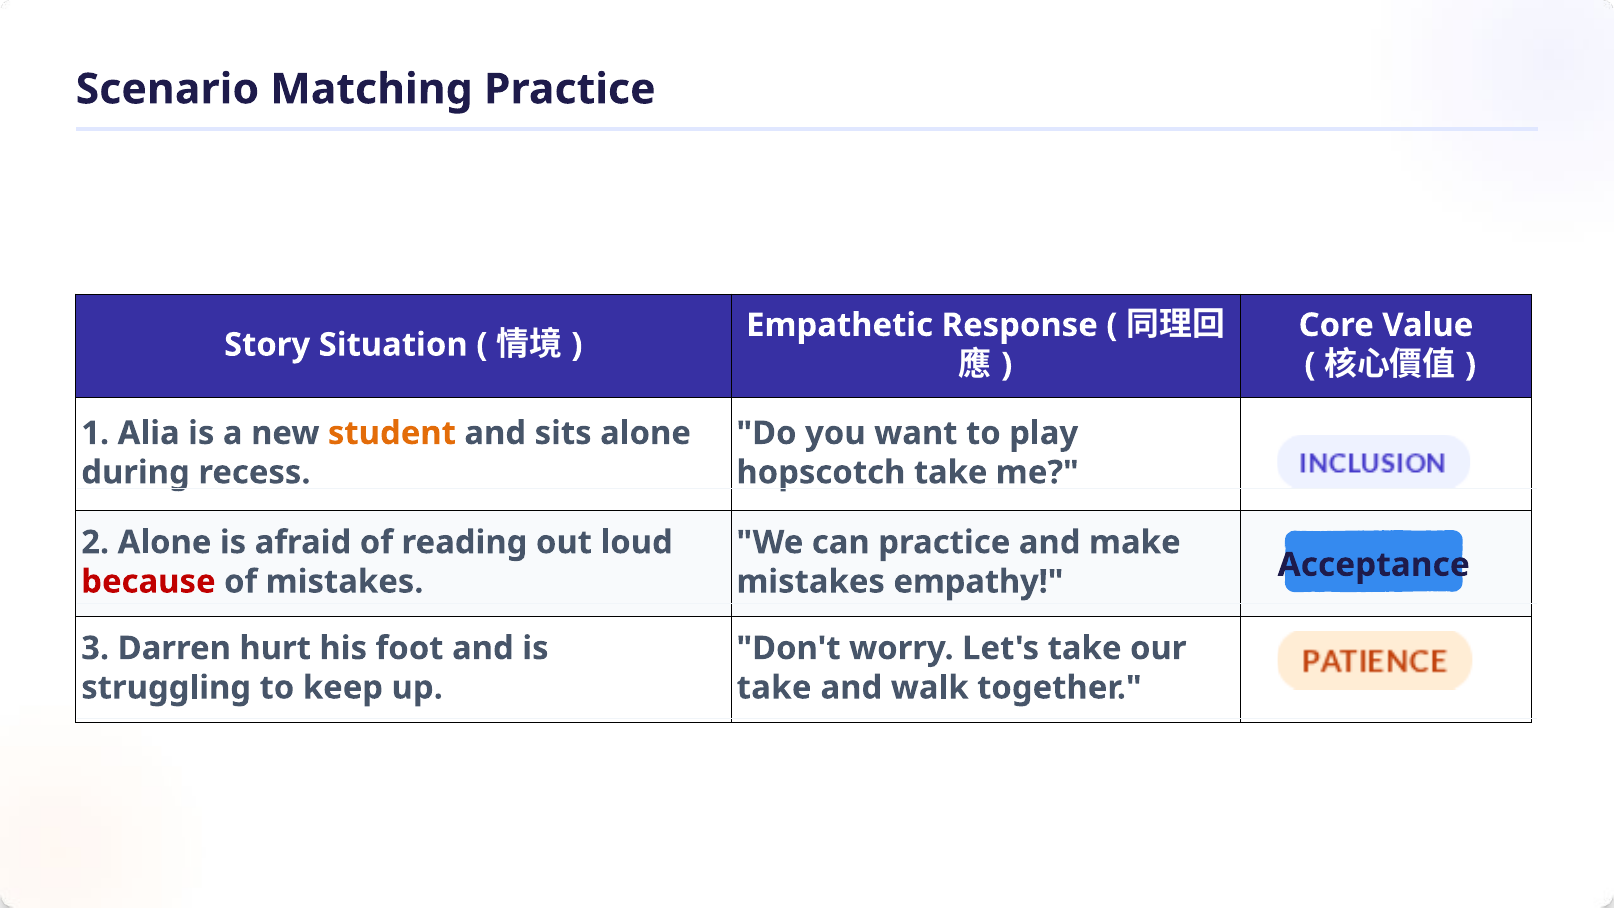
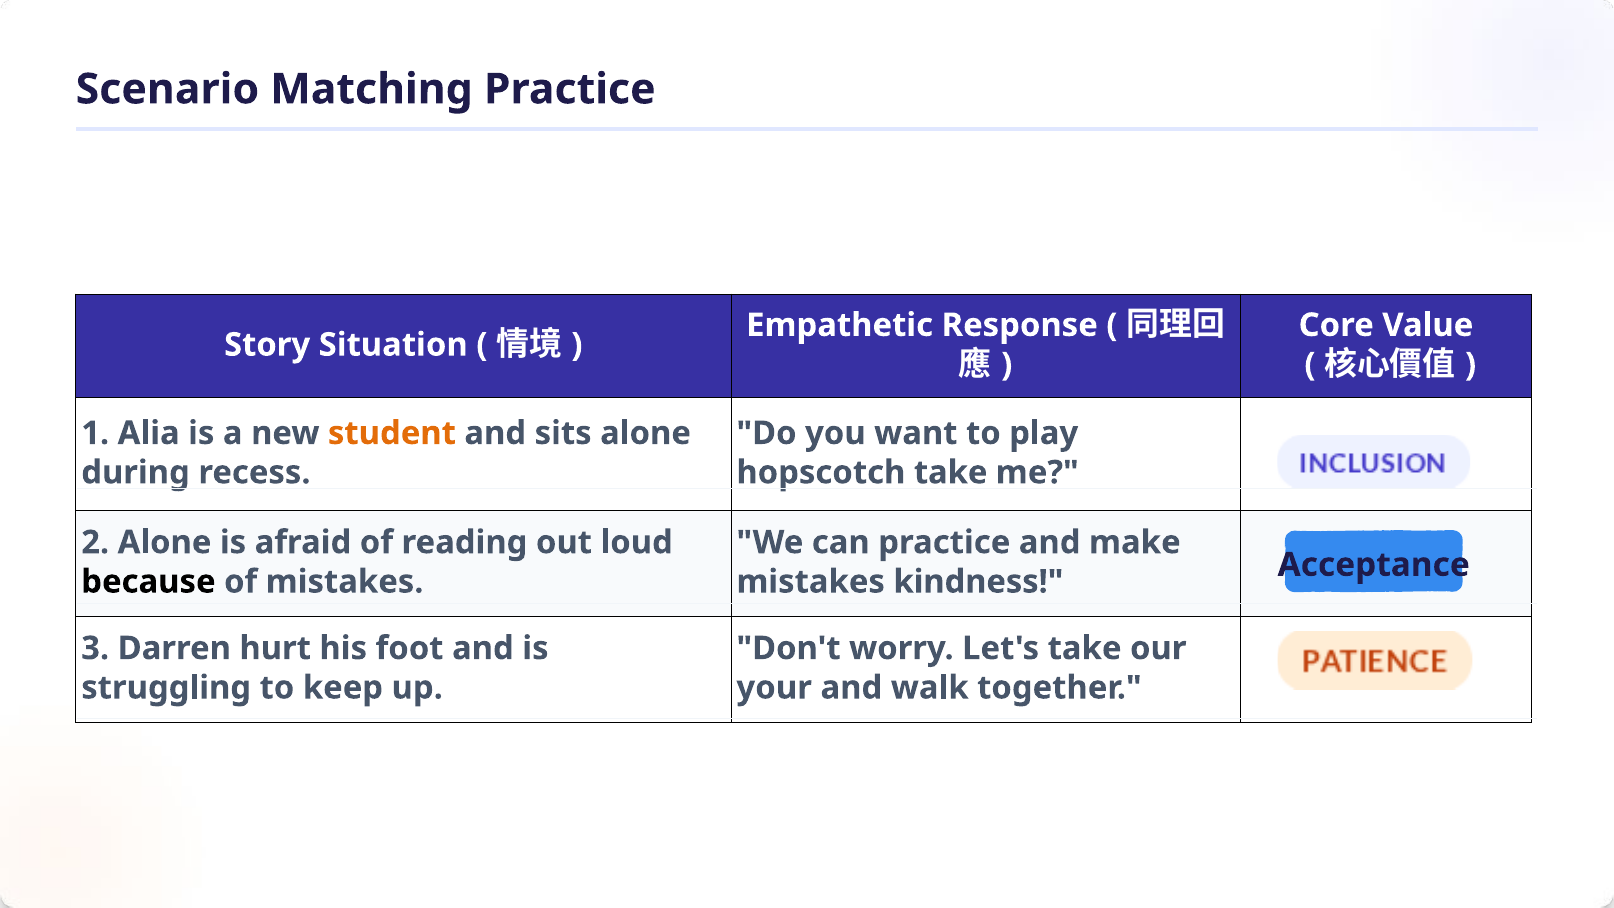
because colour: red -> black (148, 582)
empathy: empathy -> kindness (978, 582)
take: take -> your (774, 688)
